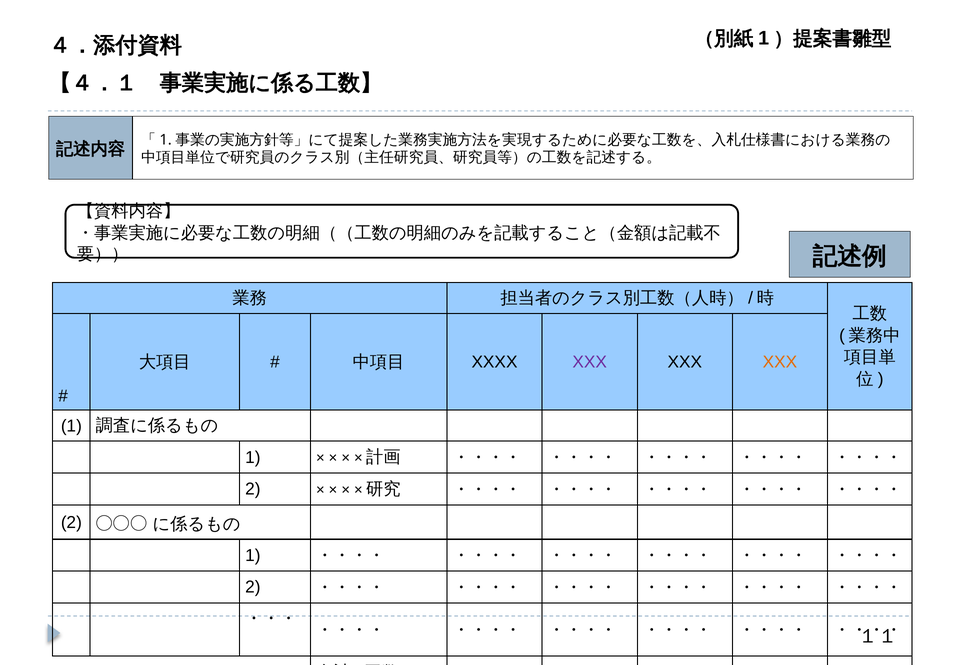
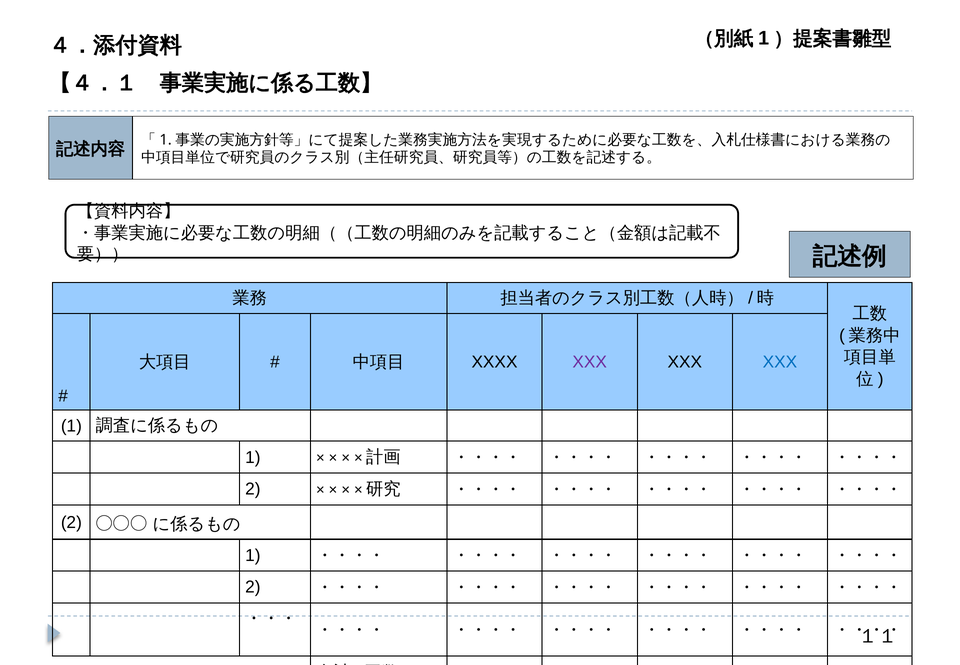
XXX colour: orange -> blue (780, 362)
